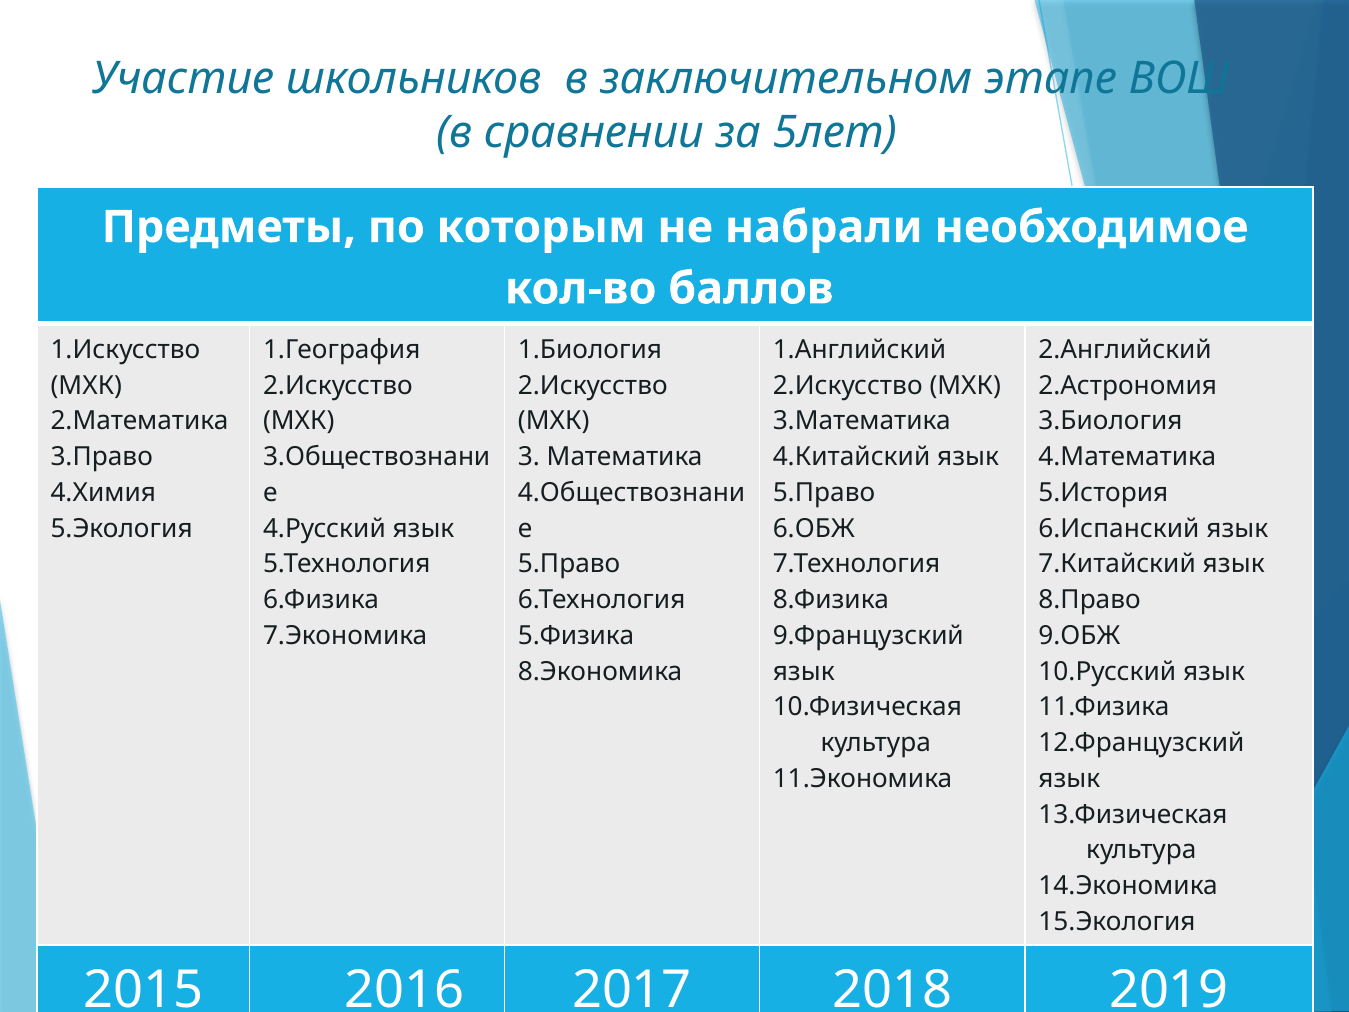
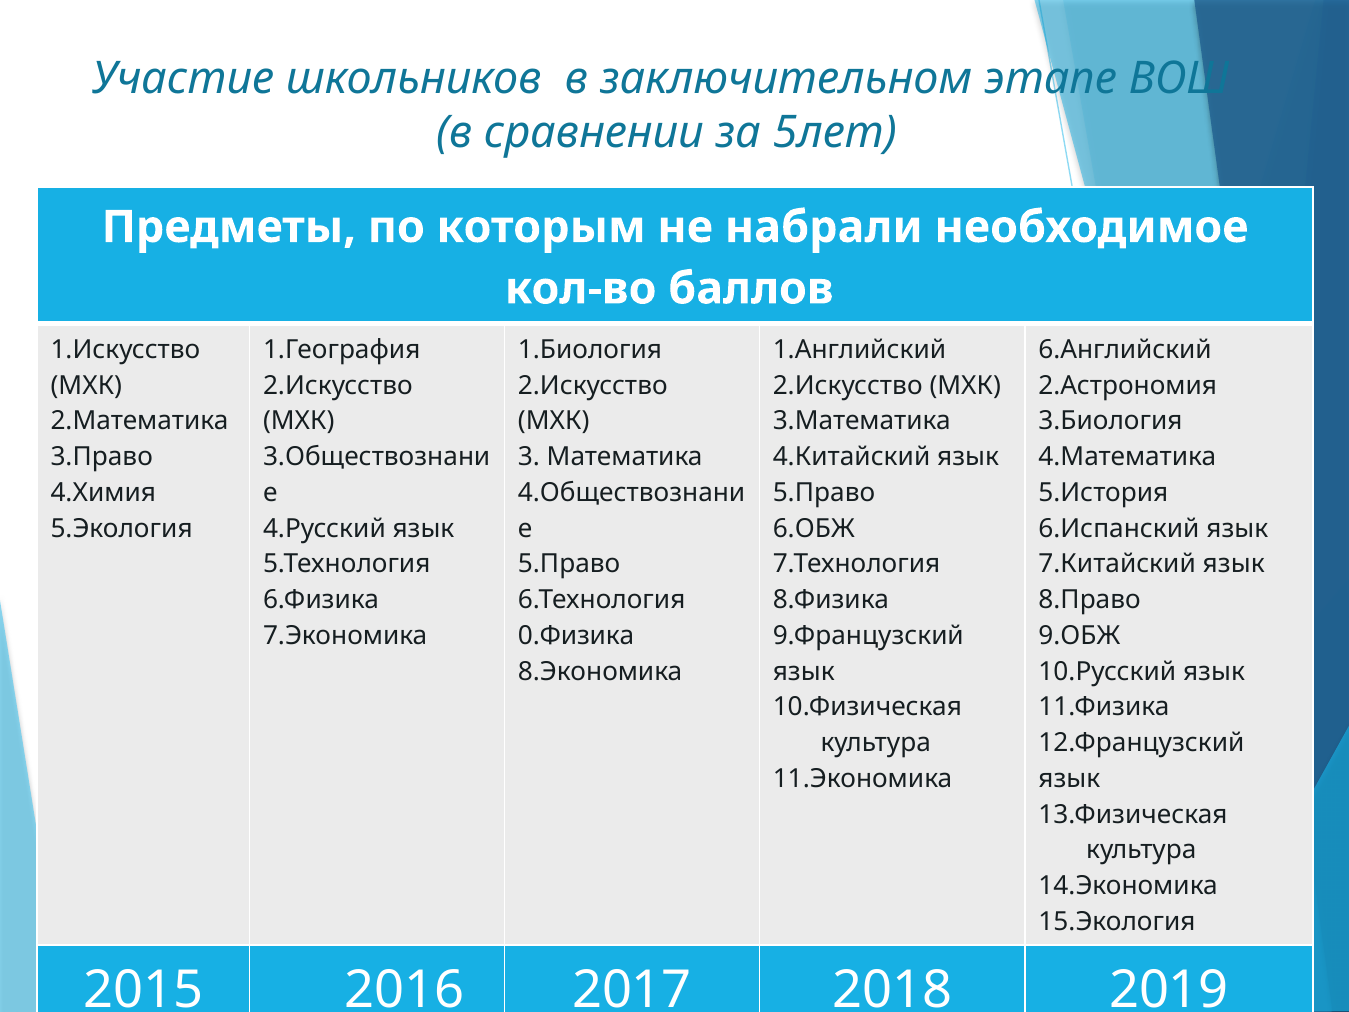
2.Английский: 2.Английский -> 6.Английский (1125, 350)
5.Физика: 5.Физика -> 0.Физика (576, 636)
